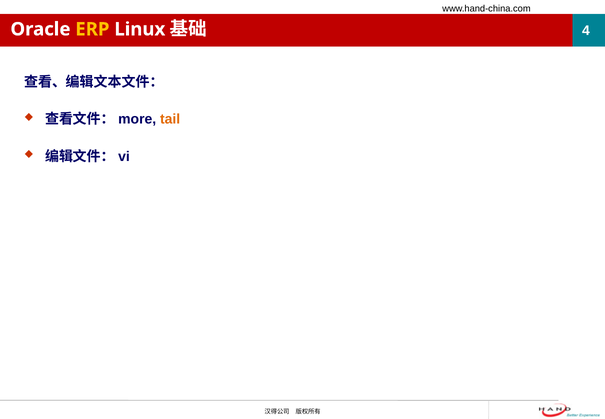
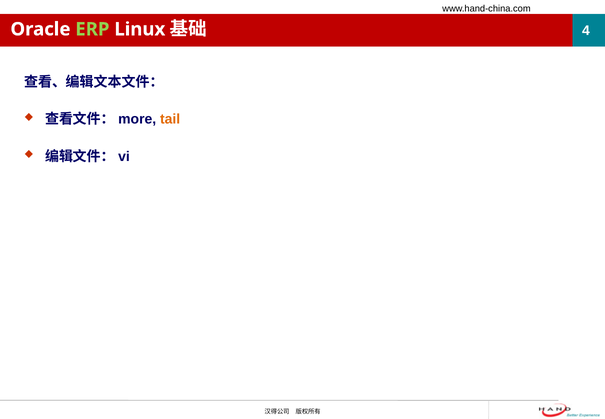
ERP colour: yellow -> light green (92, 29)
